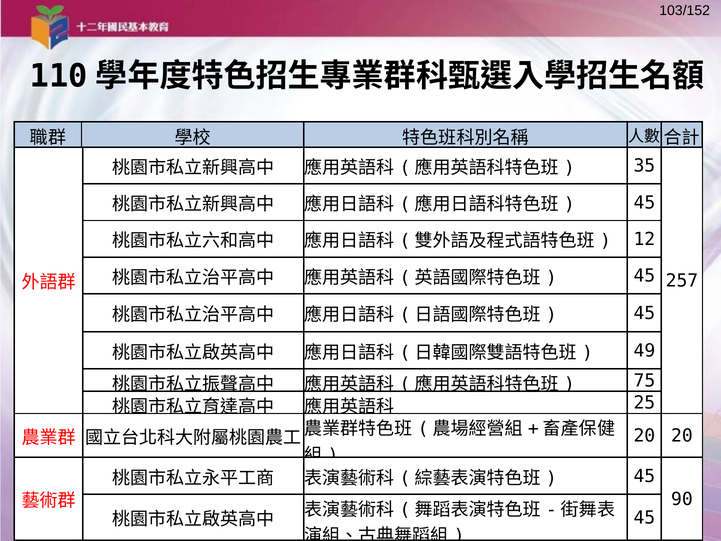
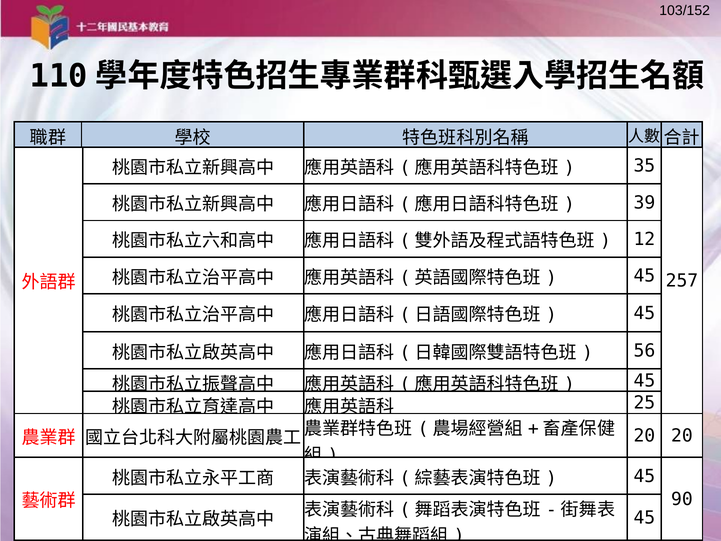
45: 45 -> 39 (644, 203)
49: 49 -> 56 (644, 351)
75: 75 -> 45 (644, 380)
